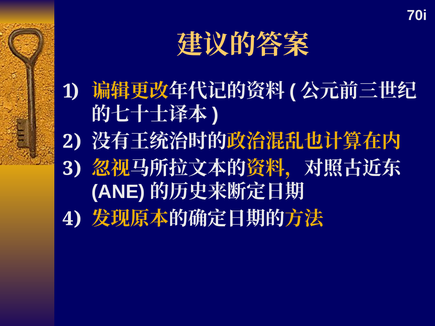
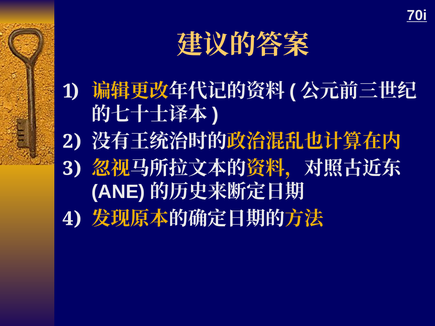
70i underline: none -> present (417, 15)
